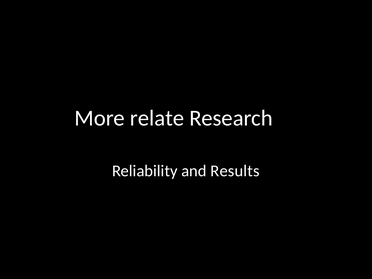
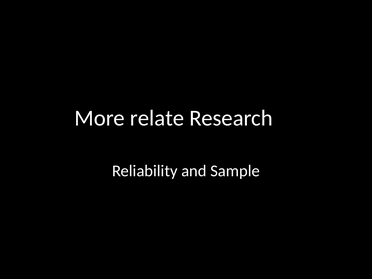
Results: Results -> Sample (235, 171)
